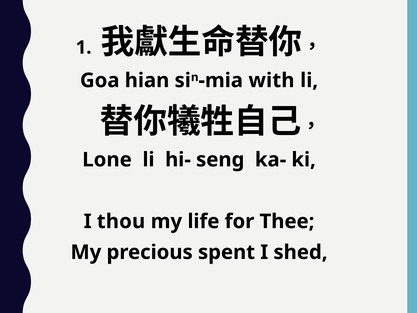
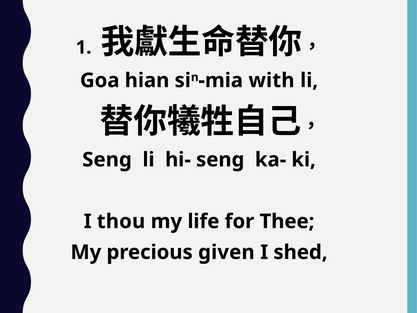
Lone: Lone -> Seng (107, 160)
spent: spent -> given (226, 252)
